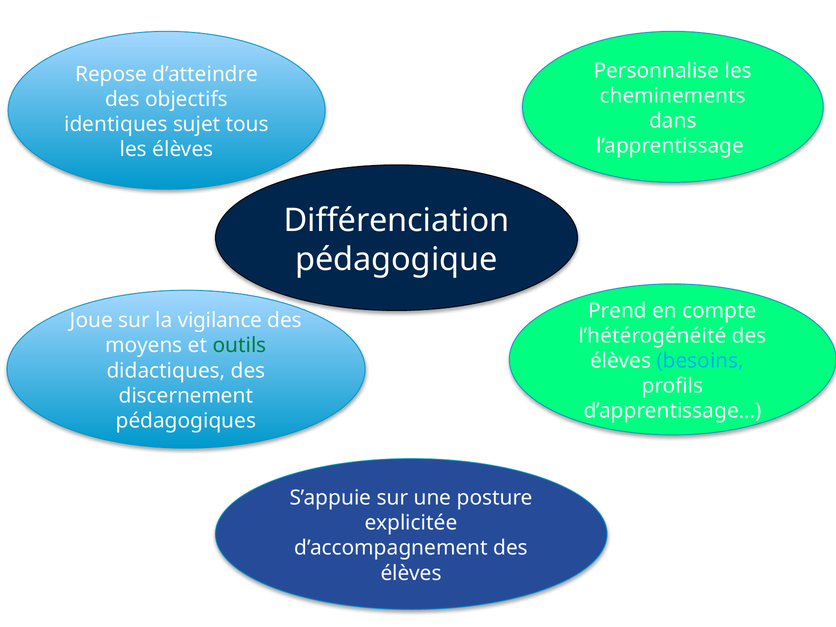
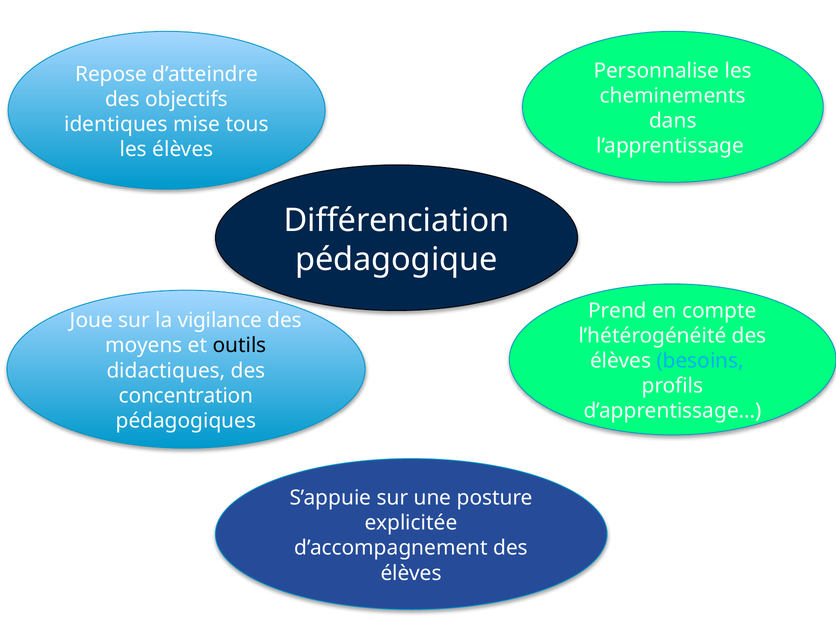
sujet: sujet -> mise (197, 124)
outils colour: green -> black (240, 346)
discernement: discernement -> concentration (186, 396)
